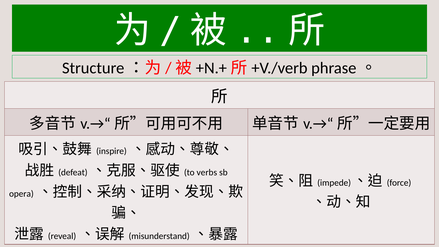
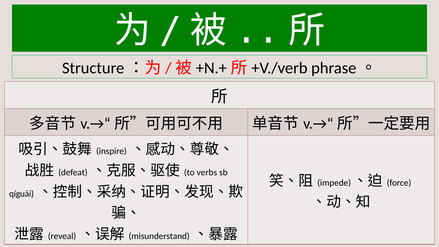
opera: opera -> qíguài (21, 194)
